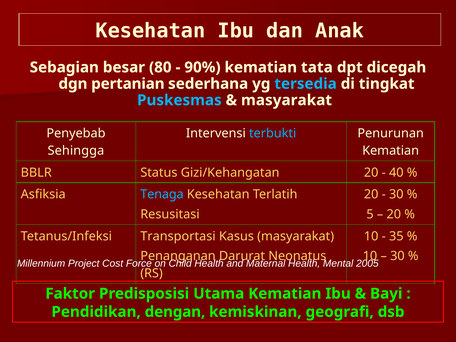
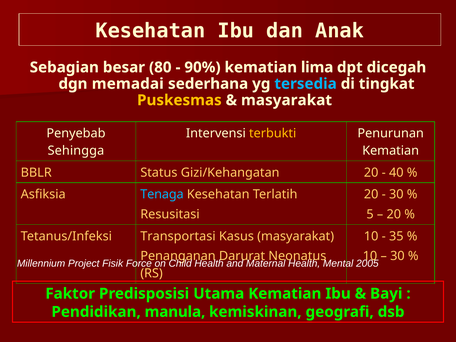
tata: tata -> lima (317, 67)
pertanian: pertanian -> memadai (128, 84)
Puskesmas colour: light blue -> yellow (179, 100)
terbukti colour: light blue -> yellow (273, 133)
Cost: Cost -> Fisik (113, 264)
dengan: dengan -> manula (175, 312)
